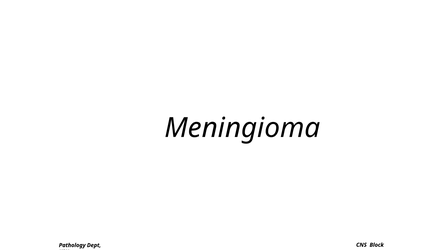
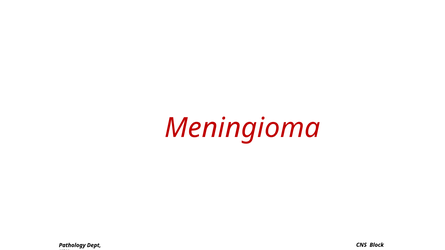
Meningioma colour: black -> red (242, 128)
